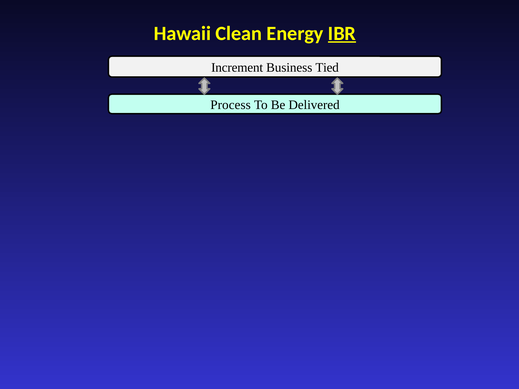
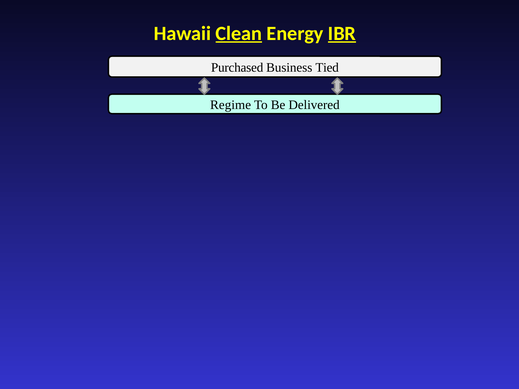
Clean underline: none -> present (239, 33)
Increment: Increment -> Purchased (237, 68)
Process: Process -> Regime (231, 105)
